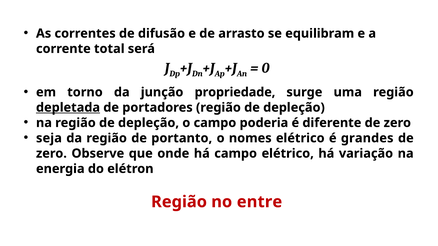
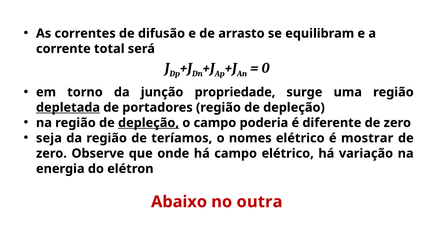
depleção underline: none -> present (149, 123)
portanto: portanto -> teríamos (182, 138)
grandes: grandes -> mostrar (367, 138)
Região: Região -> Abaixo (179, 202)
entre: entre -> outra (259, 202)
